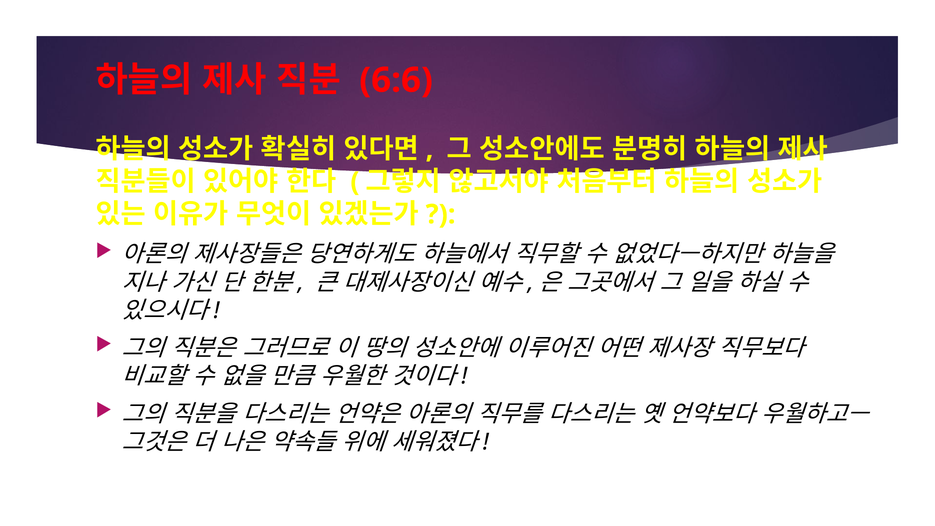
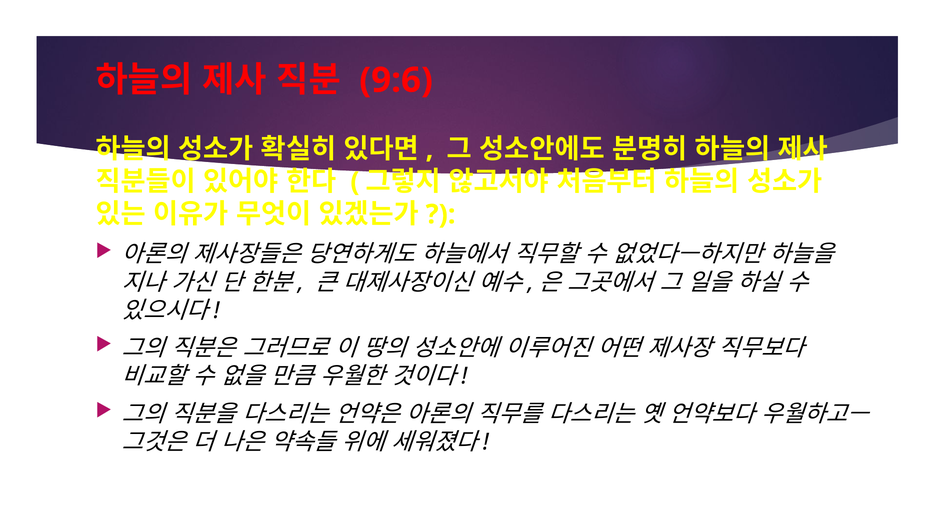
6:6: 6:6 -> 9:6 (396, 80)
